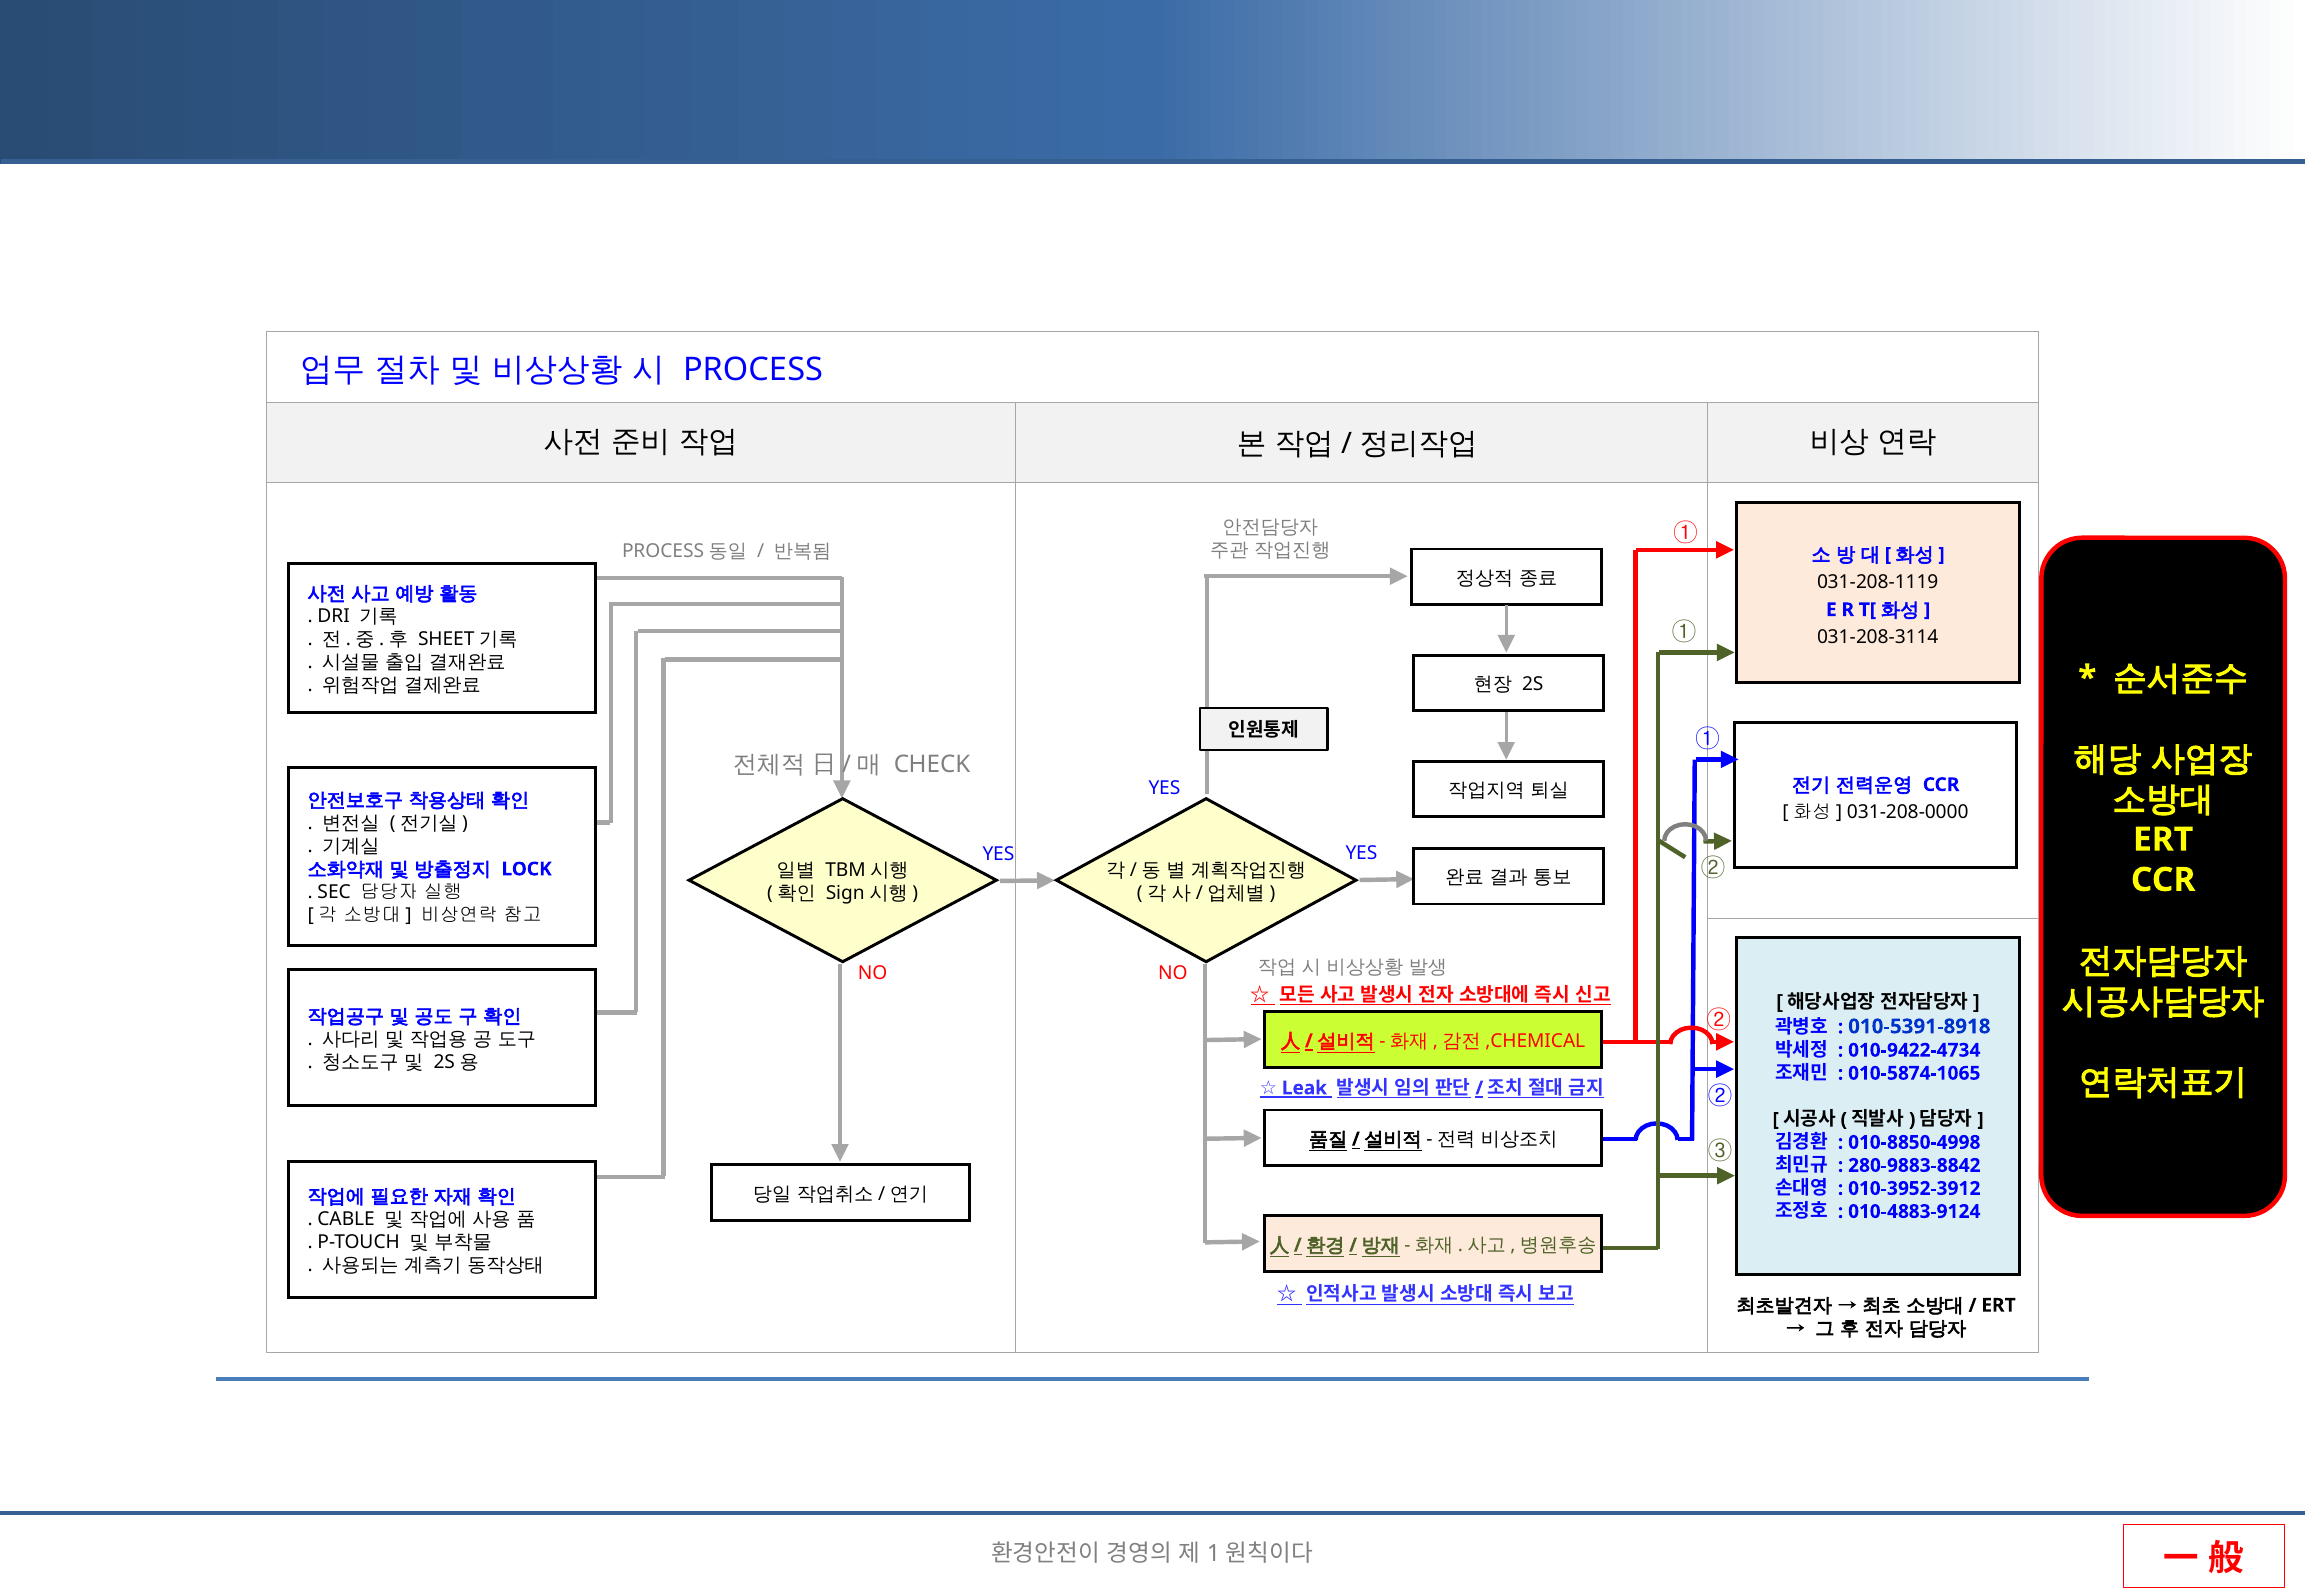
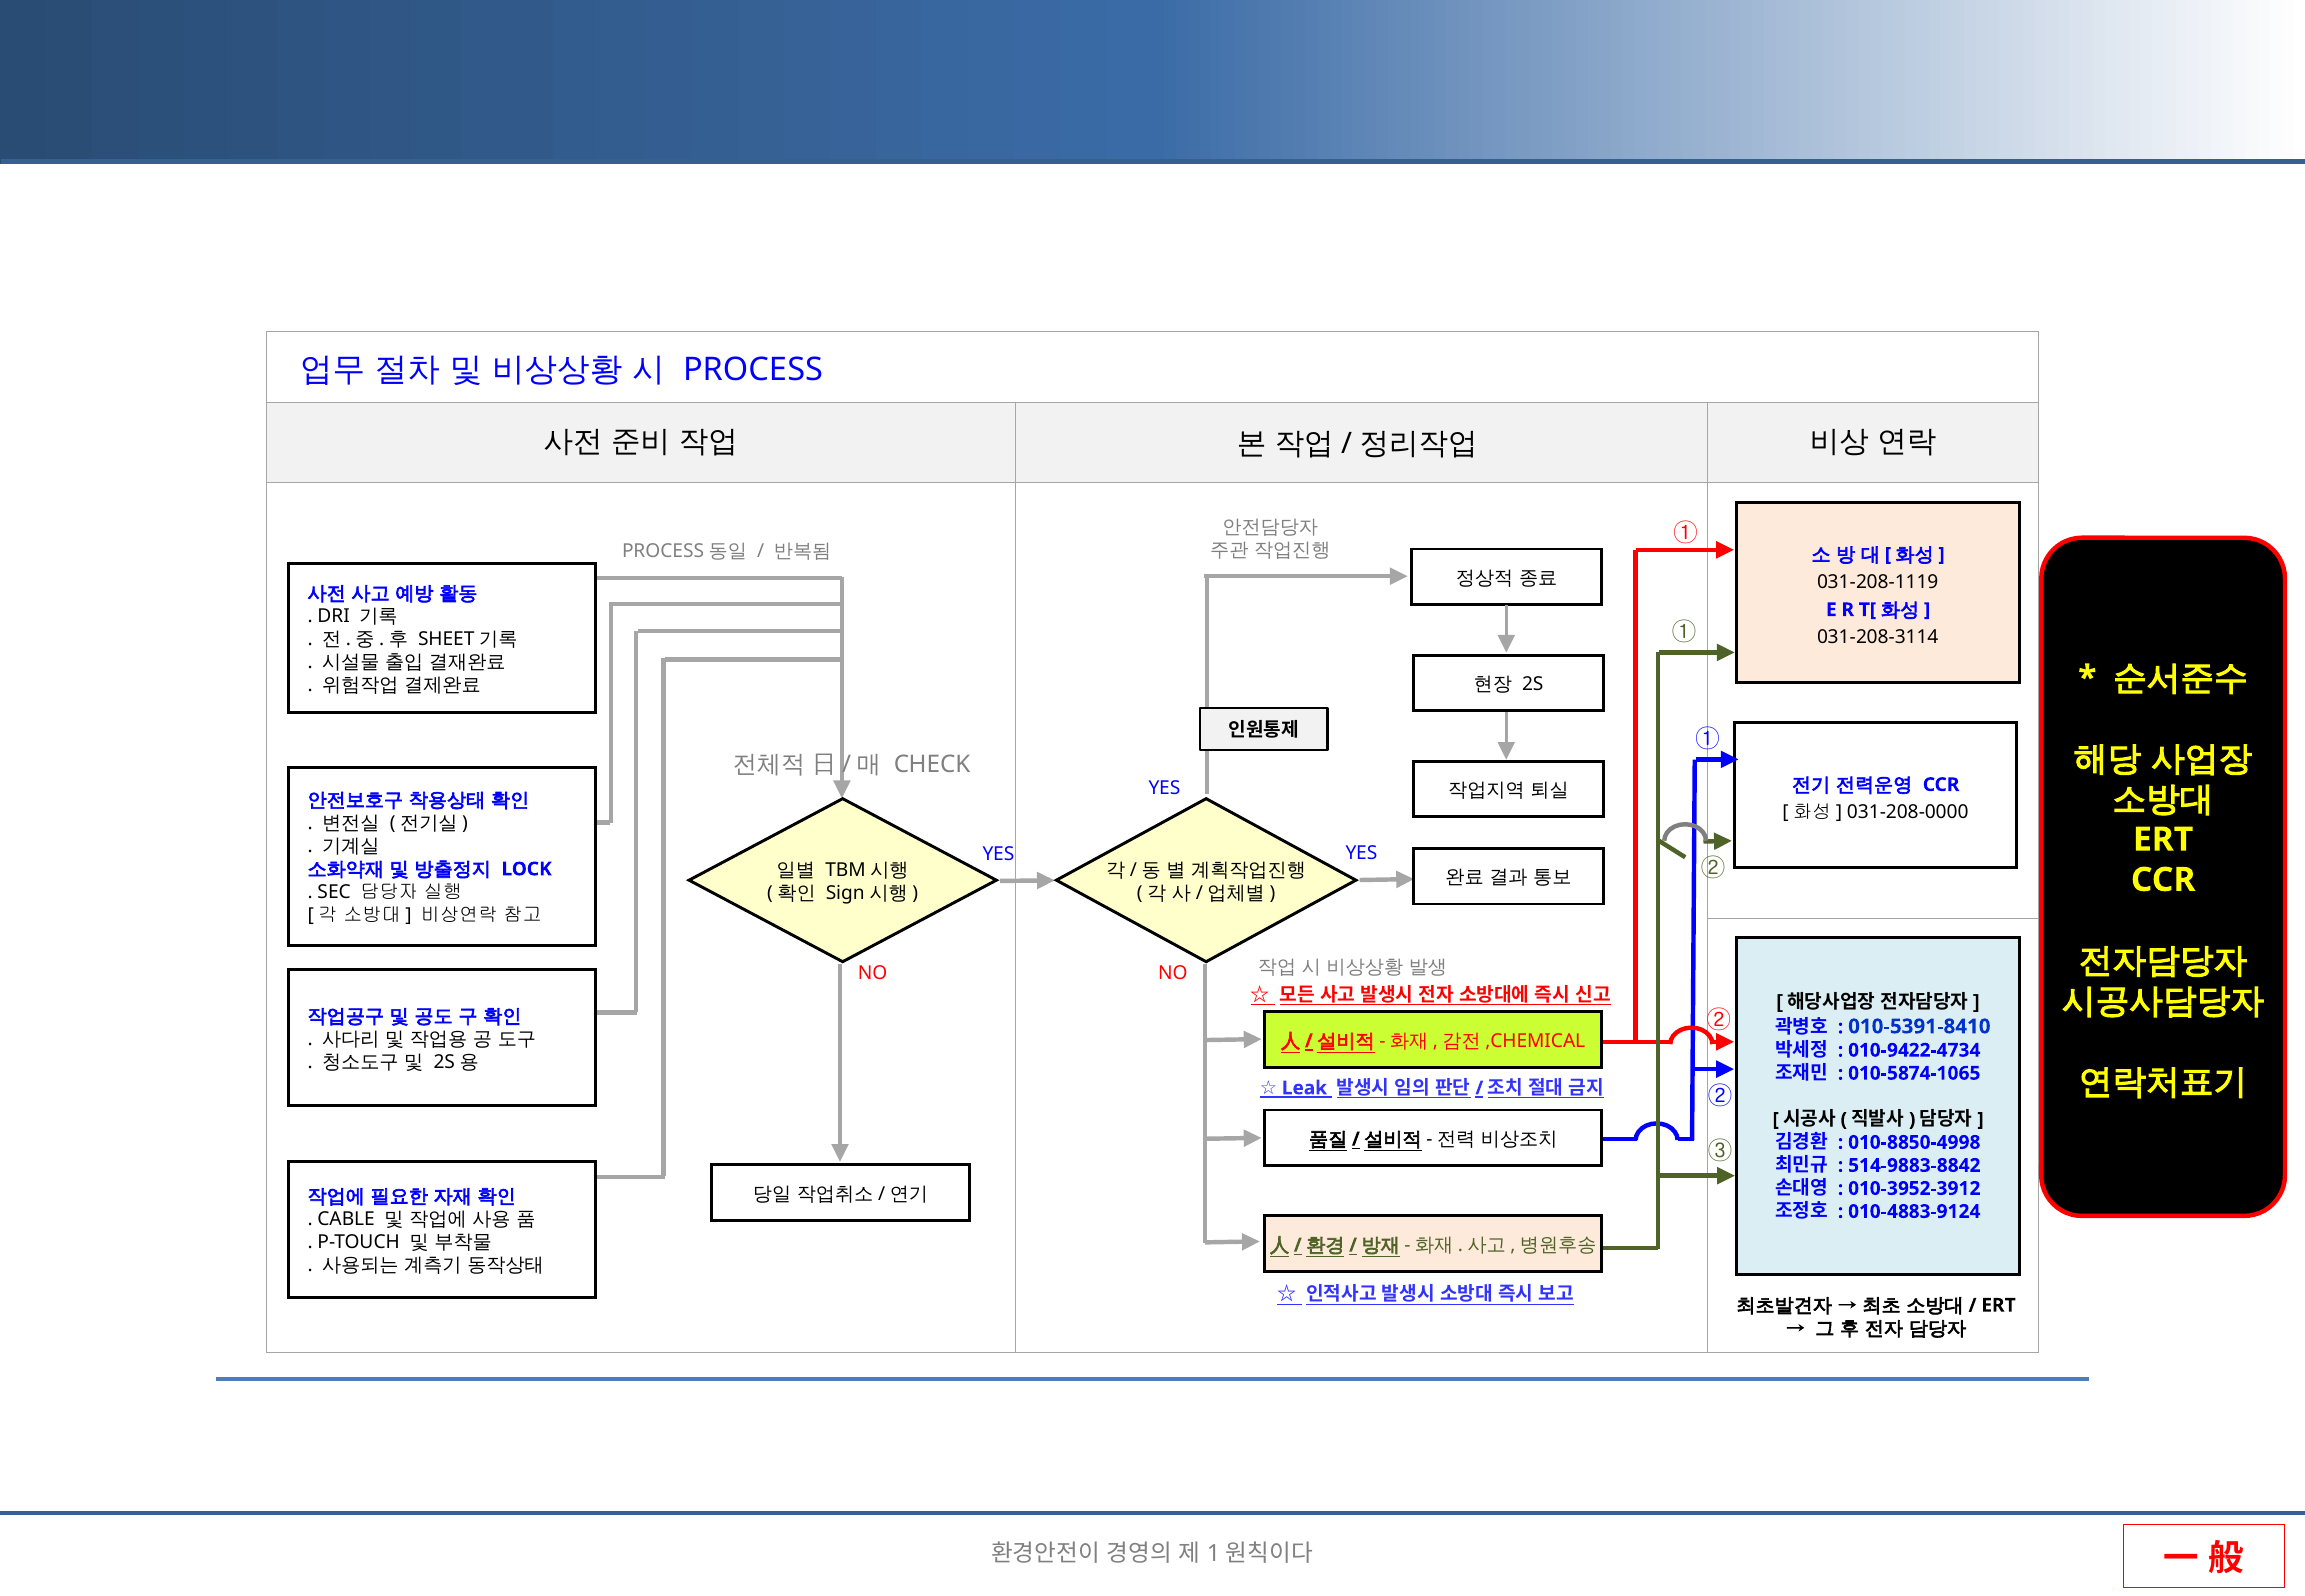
010-5391-8918: 010-5391-8918 -> 010-5391-8410 (1919, 1026)
280-9883-8842: 280-9883-8842 -> 514-9883-8842 (1914, 1165)
